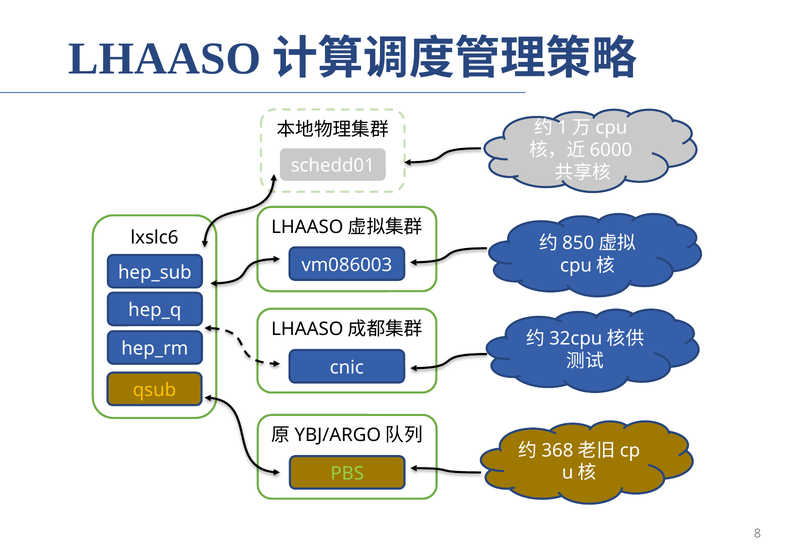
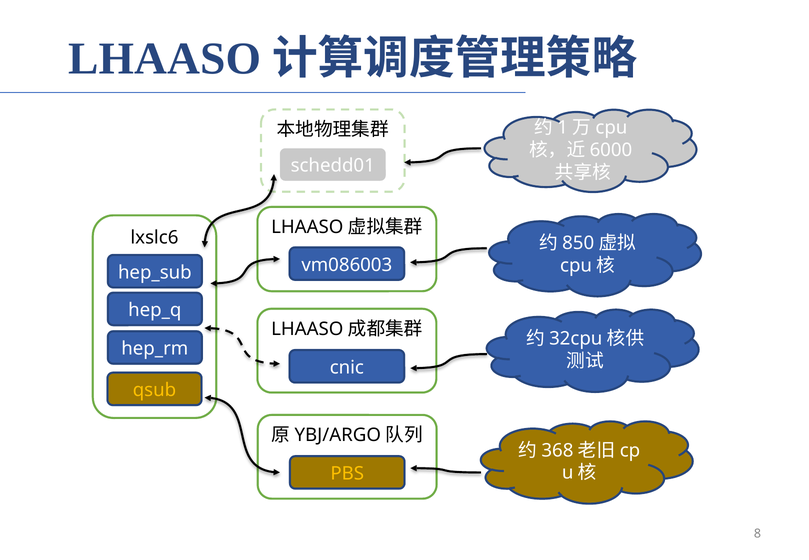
PBS colour: light green -> yellow (347, 474)
